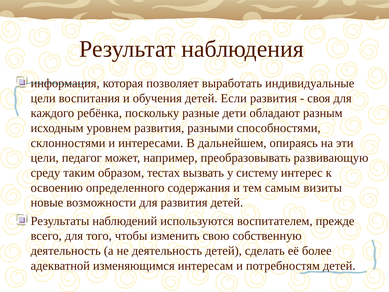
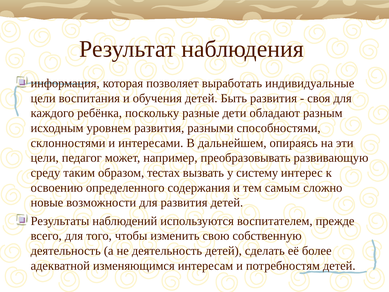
Если: Если -> Быть (234, 98)
визиты: визиты -> сложно (323, 188)
